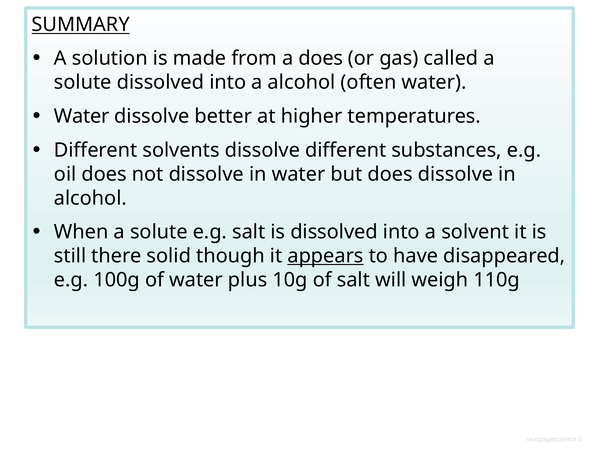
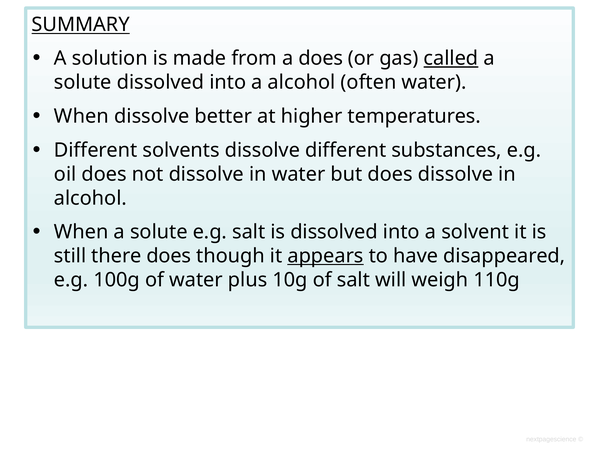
called underline: none -> present (451, 58)
Water: Water -> When (81, 116)
there solid: solid -> does (169, 256)
